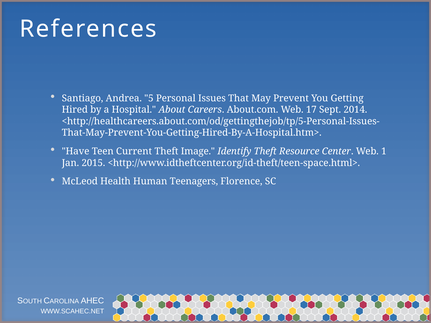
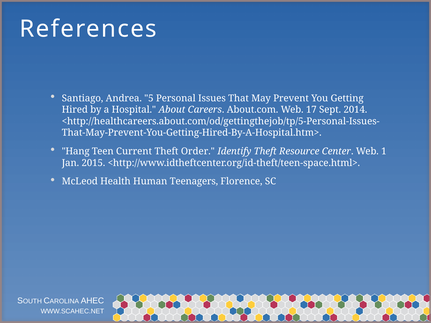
Have: Have -> Hang (76, 151)
Image: Image -> Order (198, 151)
